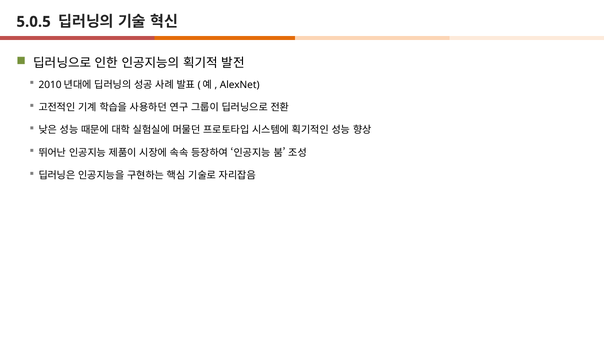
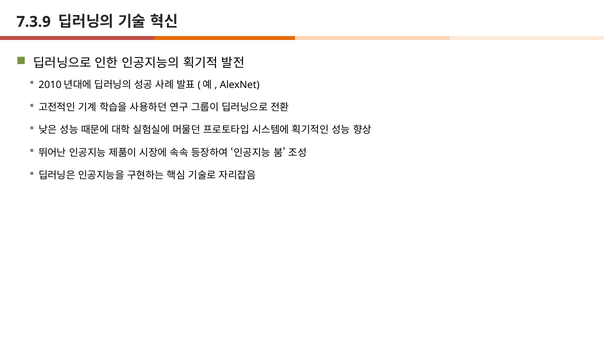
5.0.5: 5.0.5 -> 7.3.9 (34, 22)
